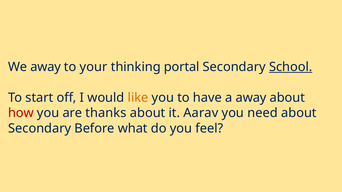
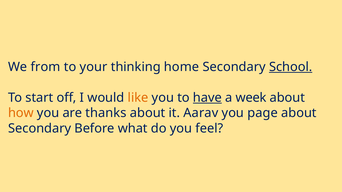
We away: away -> from (45, 67)
portal: portal -> home (182, 67)
have underline: none -> present (207, 98)
a away: away -> week (251, 98)
how colour: red -> orange (21, 113)
need: need -> page (263, 113)
